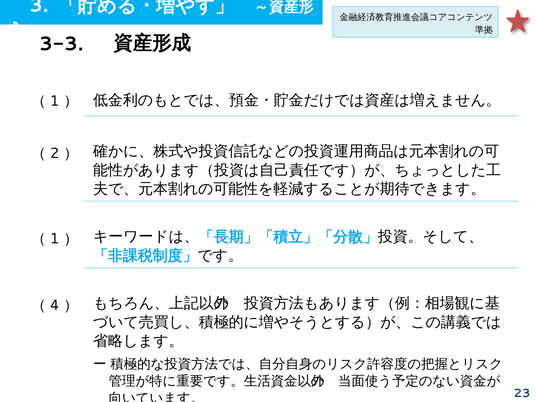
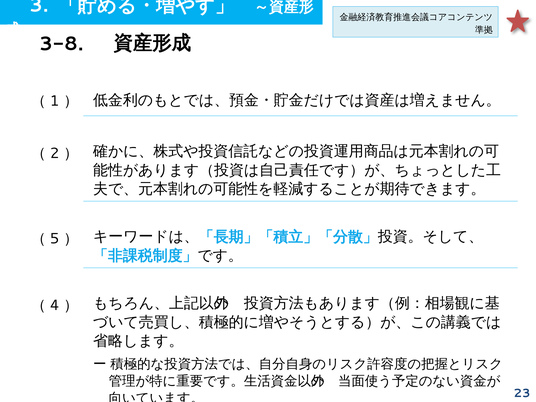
3-3: 3-3 -> 3-8 (61, 44)
1: 1 -> 5 (55, 239)
